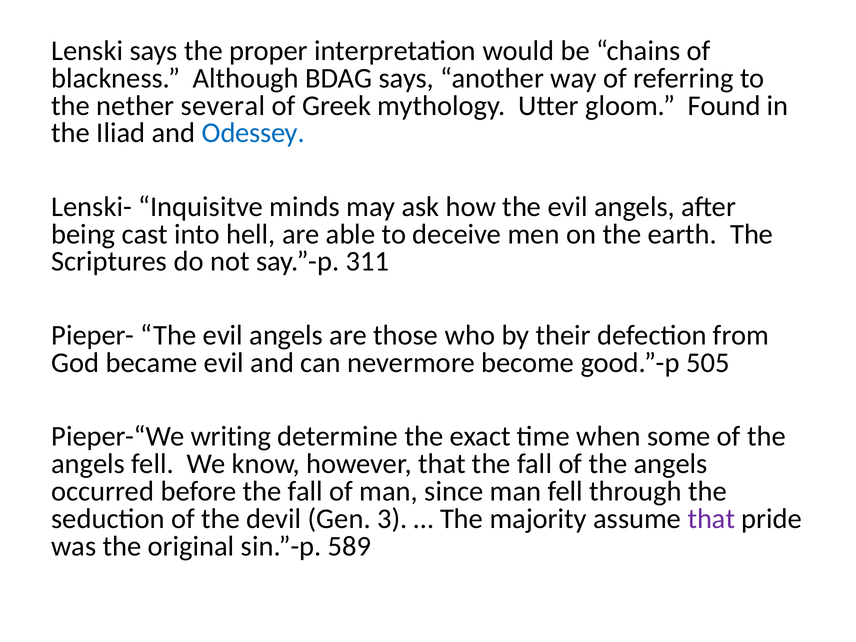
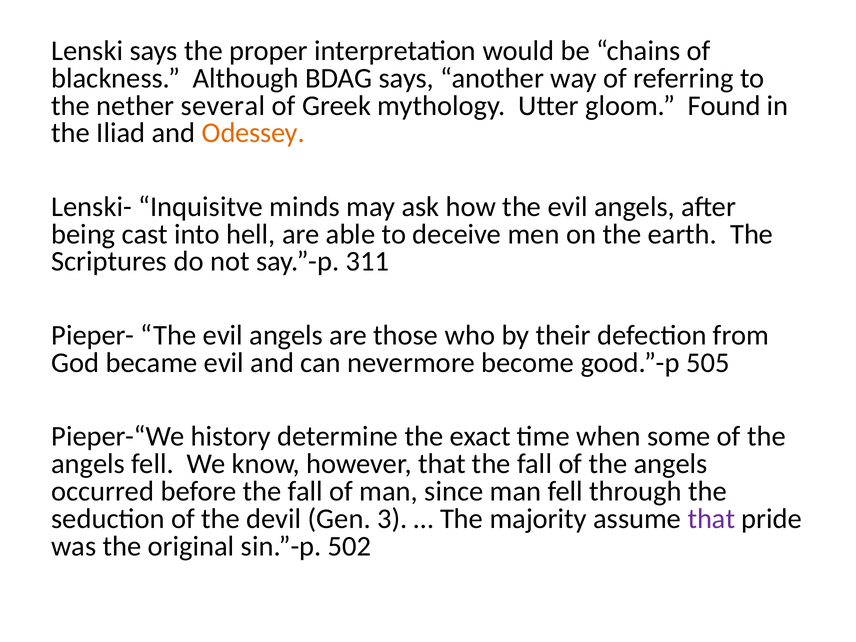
Odessey colour: blue -> orange (253, 133)
writing: writing -> history (231, 437)
589: 589 -> 502 (350, 546)
